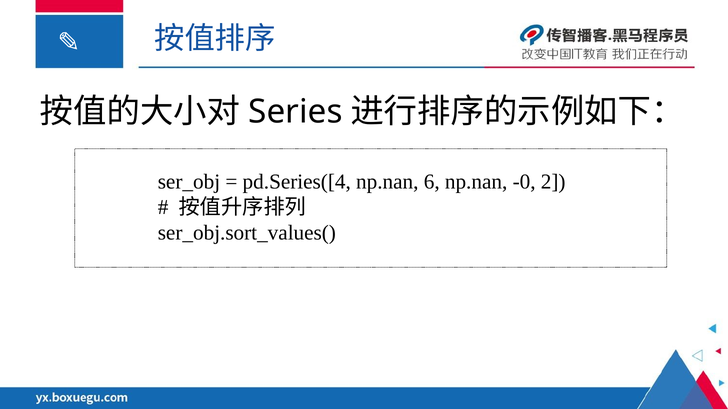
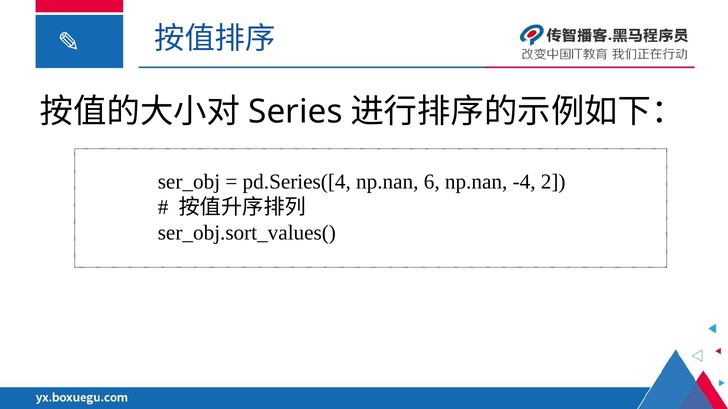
-0: -0 -> -4 (524, 182)
